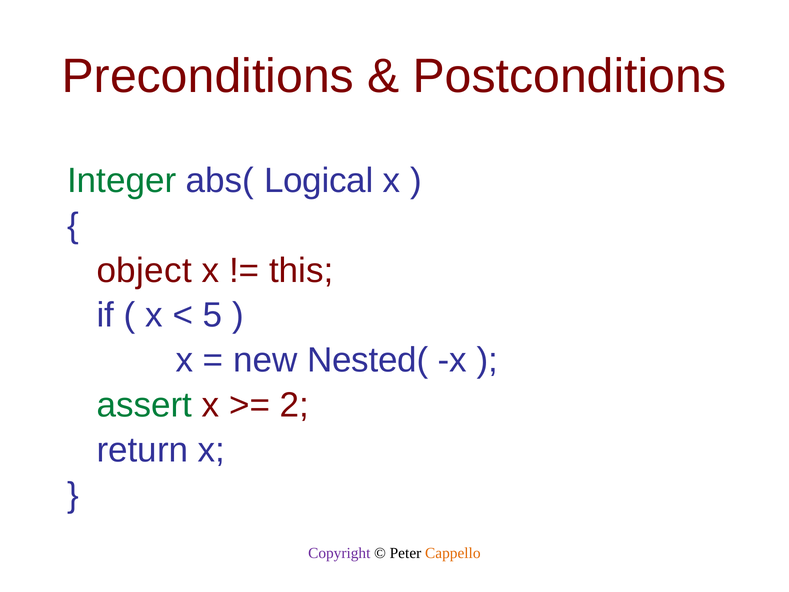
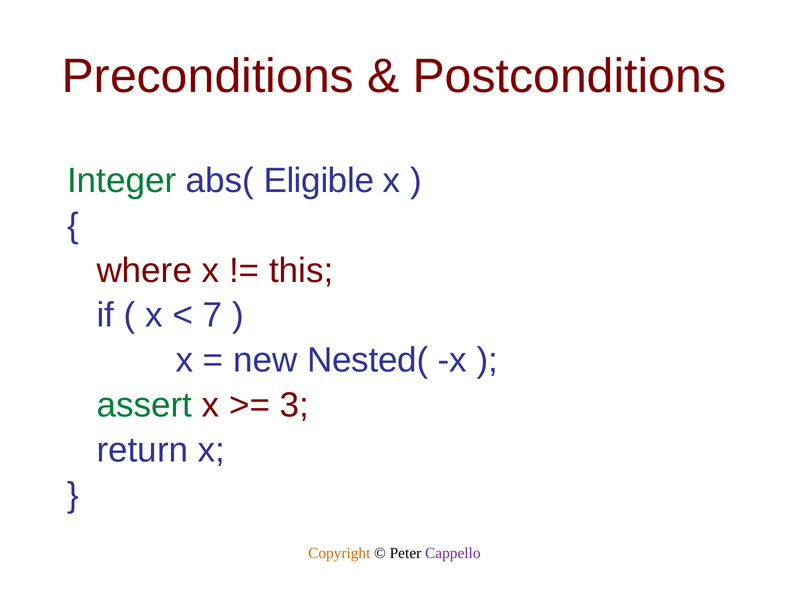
Logical: Logical -> Eligible (319, 180)
object: object -> where (144, 270)
5: 5 -> 7 (213, 315)
2: 2 -> 3 (294, 405)
Copyright colour: purple -> orange (339, 553)
Cappello colour: orange -> purple (453, 553)
